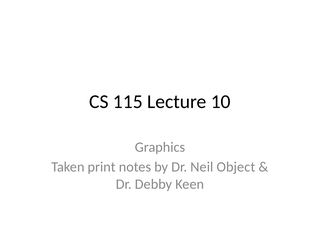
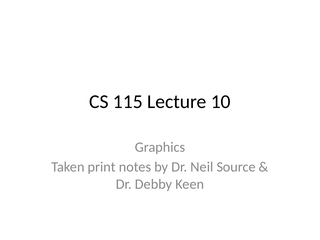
Object: Object -> Source (236, 167)
